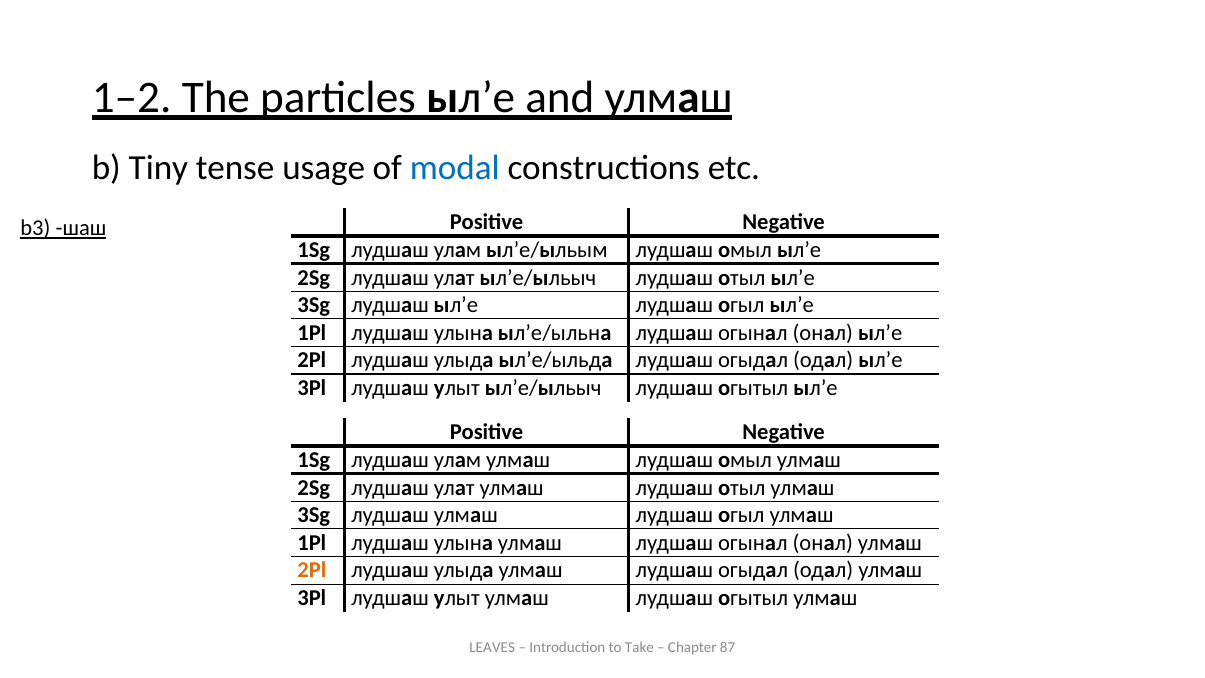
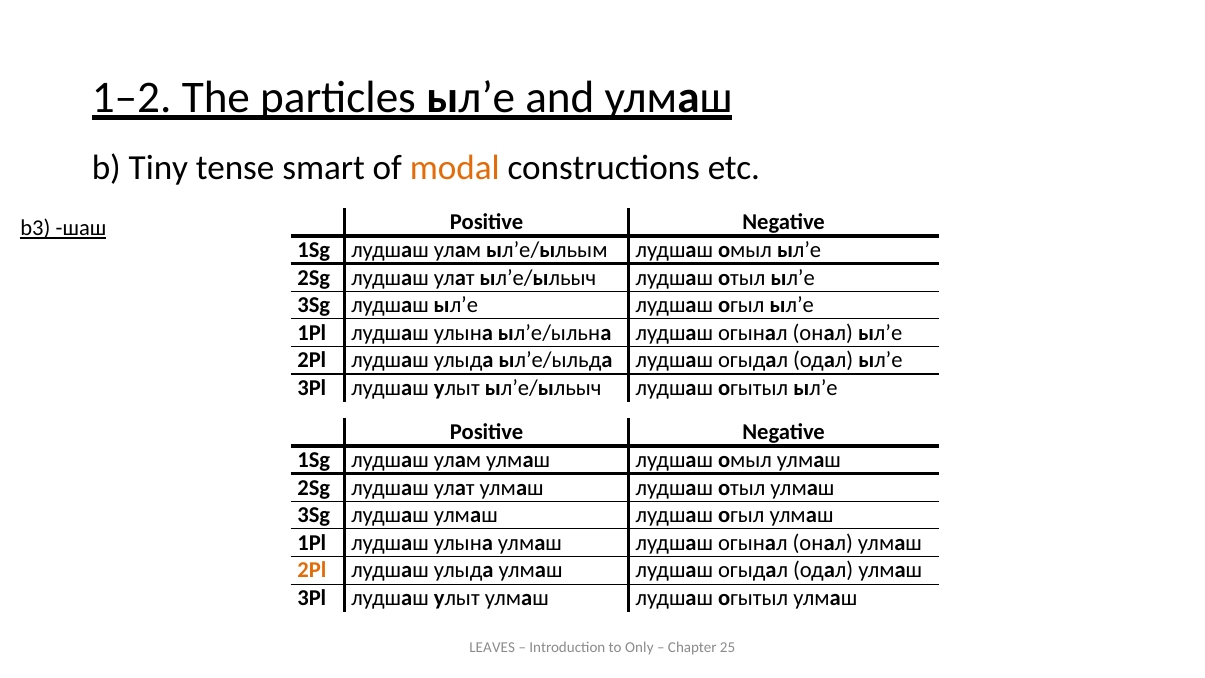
usage: usage -> smart (324, 168)
modal colour: blue -> orange (455, 168)
Take: Take -> Only (639, 647)
87: 87 -> 25 (728, 647)
